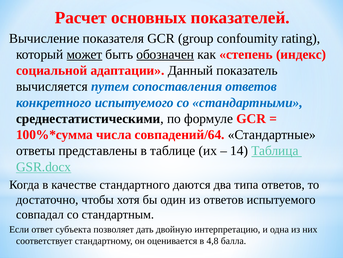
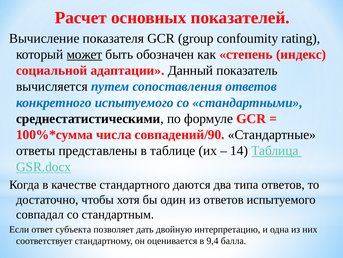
обозначен underline: present -> none (165, 54)
совпадений/64: совпадений/64 -> совпадений/90 (180, 134)
4,8: 4,8 -> 9,4 (212, 240)
